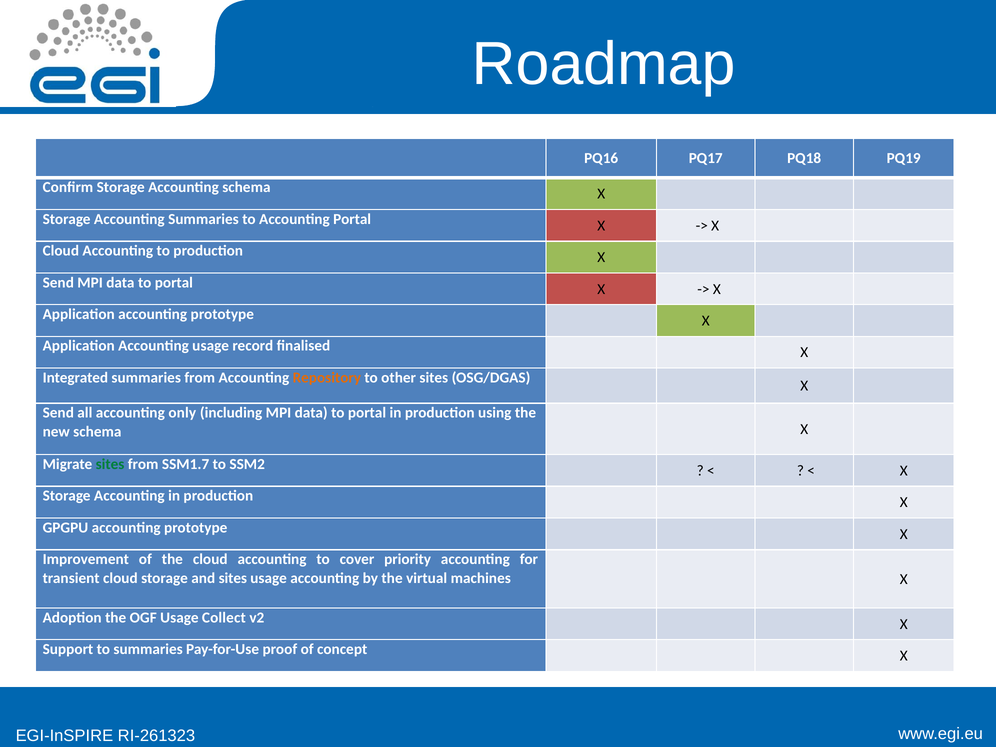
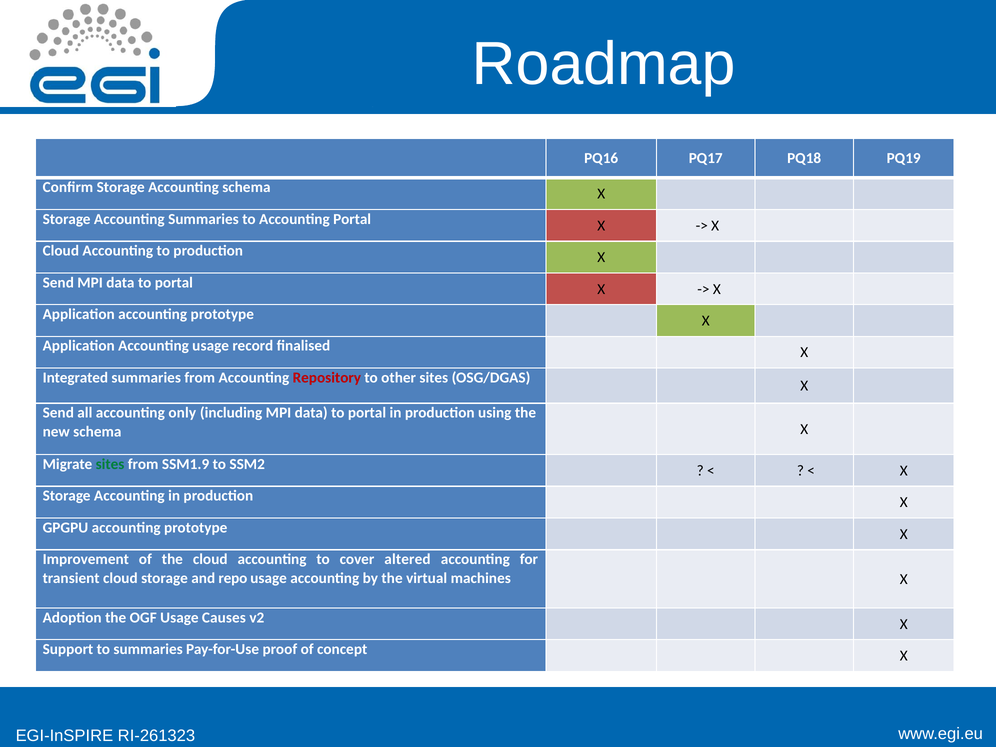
Repository colour: orange -> red (327, 378)
SSM1.7: SSM1.7 -> SSM1.9 (186, 464)
priority: priority -> altered (408, 559)
and sites: sites -> repo (233, 578)
Collect: Collect -> Causes (224, 618)
